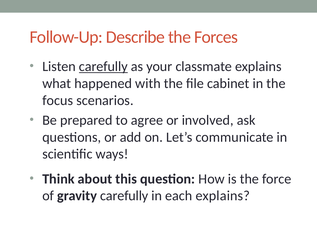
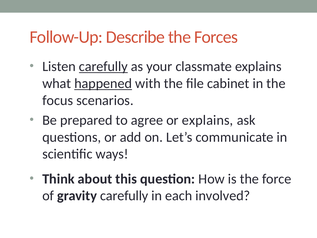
happened underline: none -> present (103, 83)
or involved: involved -> explains (208, 120)
each explains: explains -> involved (223, 196)
